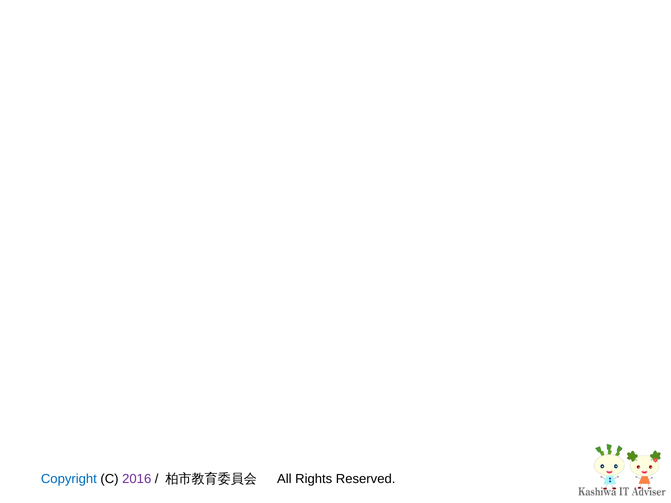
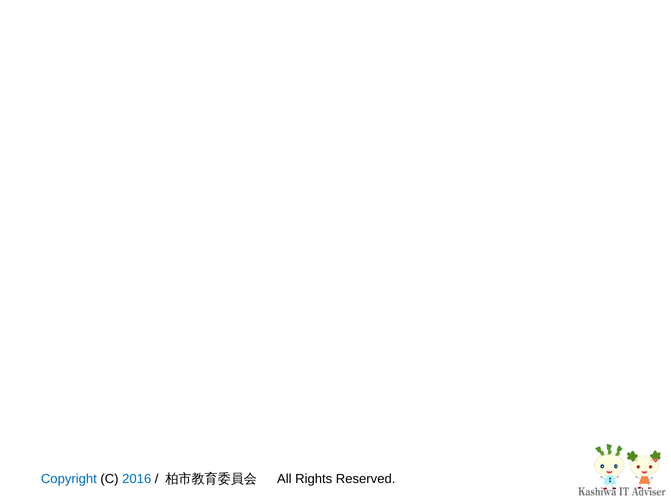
2016 colour: purple -> blue (137, 479)
